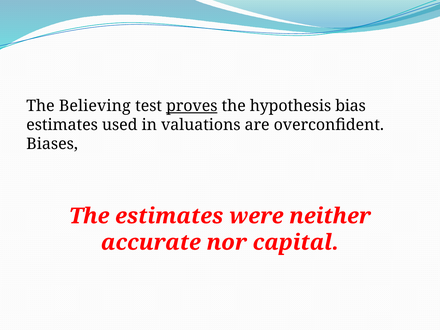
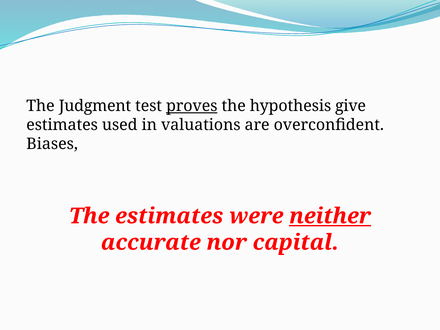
Believing: Believing -> Judgment (95, 106)
bias: bias -> give (351, 106)
neither underline: none -> present (330, 216)
